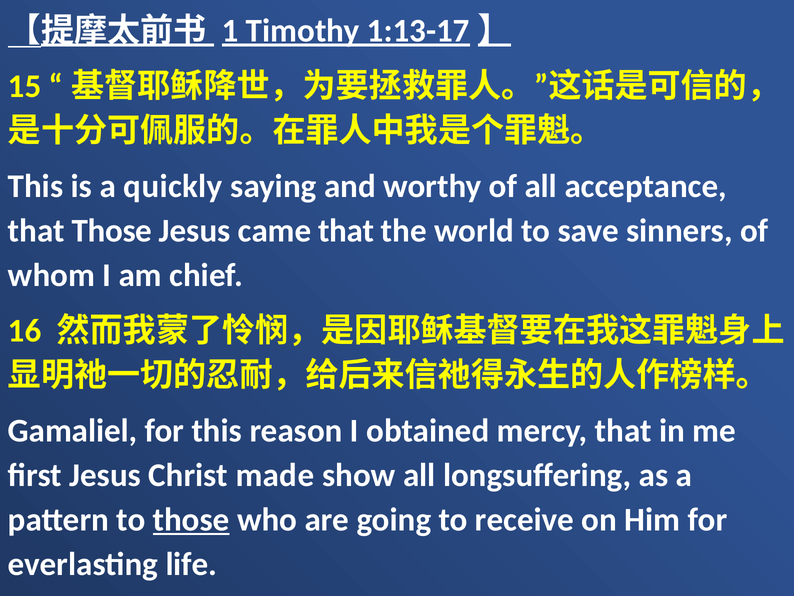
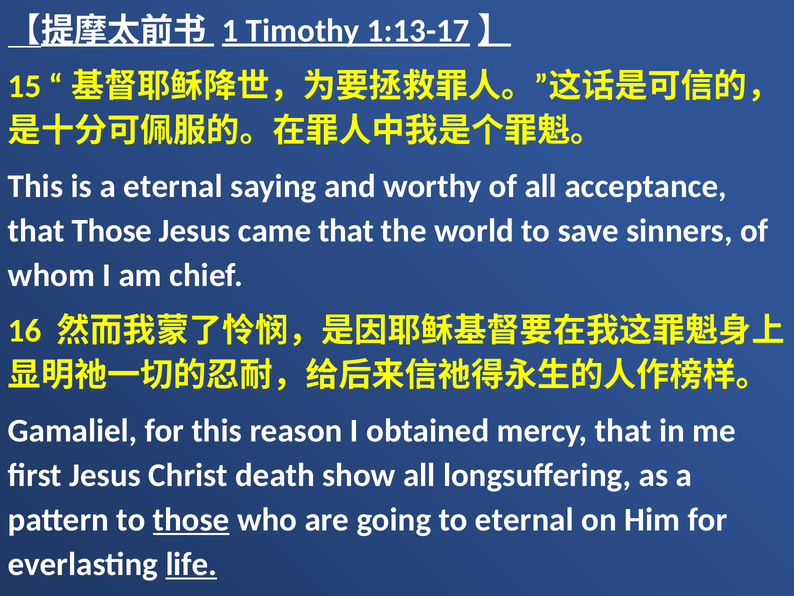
a quickly: quickly -> eternal (173, 186)
made: made -> death (275, 475)
to receive: receive -> eternal (524, 520)
life underline: none -> present (191, 564)
